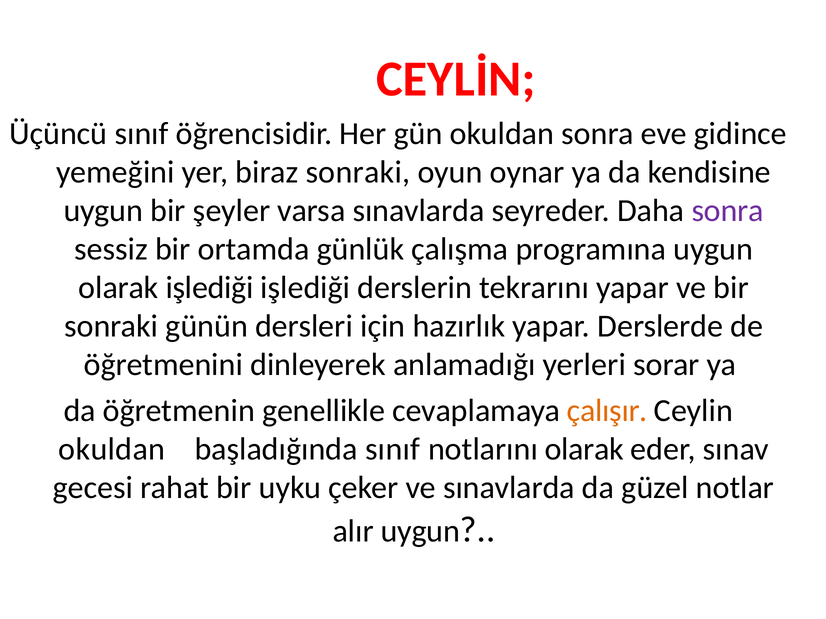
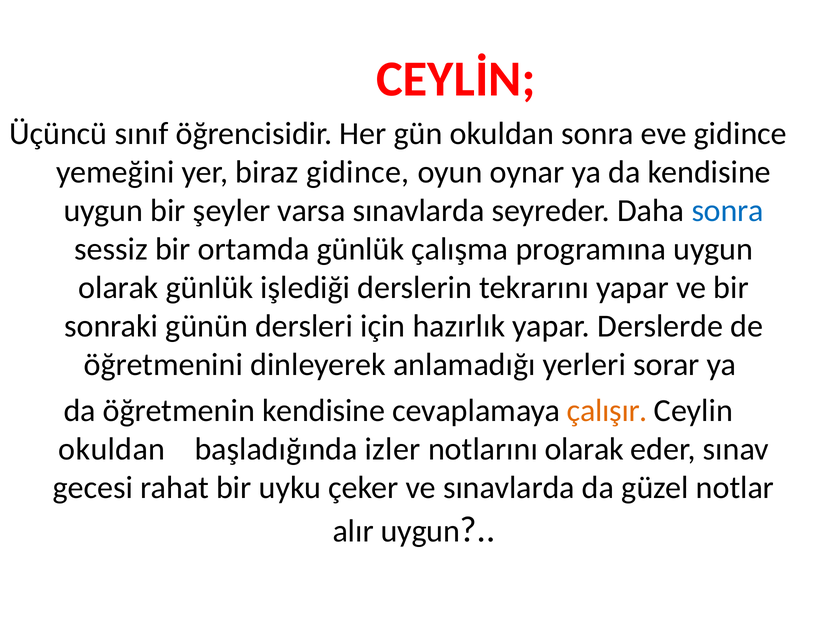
biraz sonraki: sonraki -> gidince (358, 172)
sonra colour: purple -> blue (728, 211)
olarak işlediği: işlediği -> günlük (209, 288)
öğretmenin genellikle: genellikle -> kendisine (324, 411)
başladığında sınıf: sınıf -> izler (393, 450)
